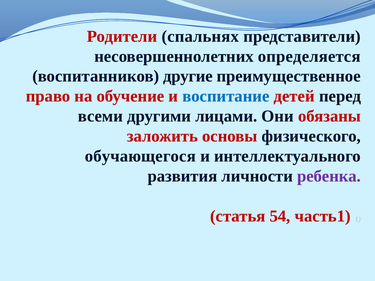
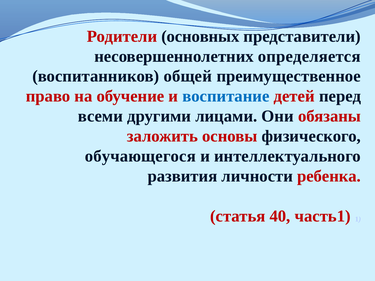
спальнях: спальнях -> основных (200, 36)
другие: другие -> общей (188, 76)
ребенка colour: purple -> red (329, 176)
54: 54 -> 40 (280, 216)
